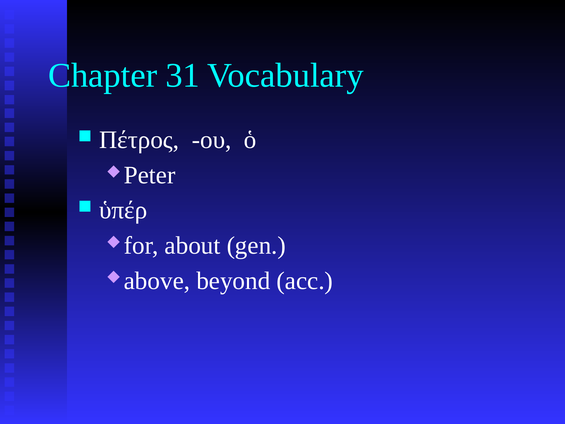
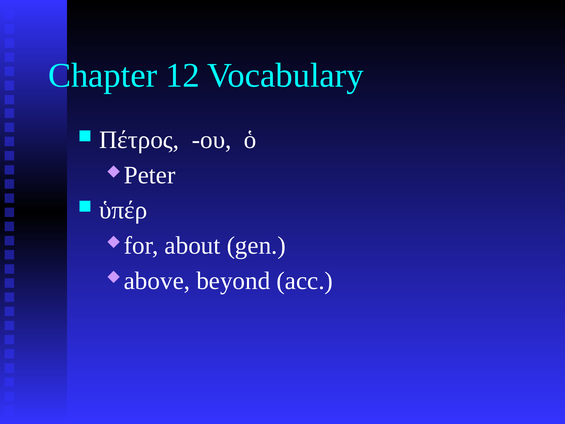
31: 31 -> 12 (183, 75)
